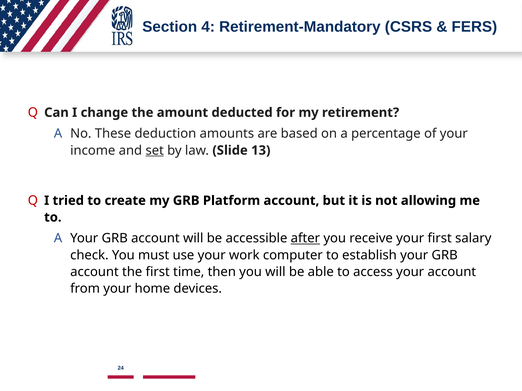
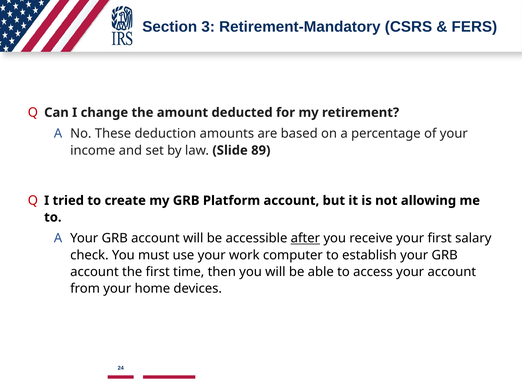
4: 4 -> 3 (208, 27)
set underline: present -> none (155, 151)
13: 13 -> 89 (261, 151)
